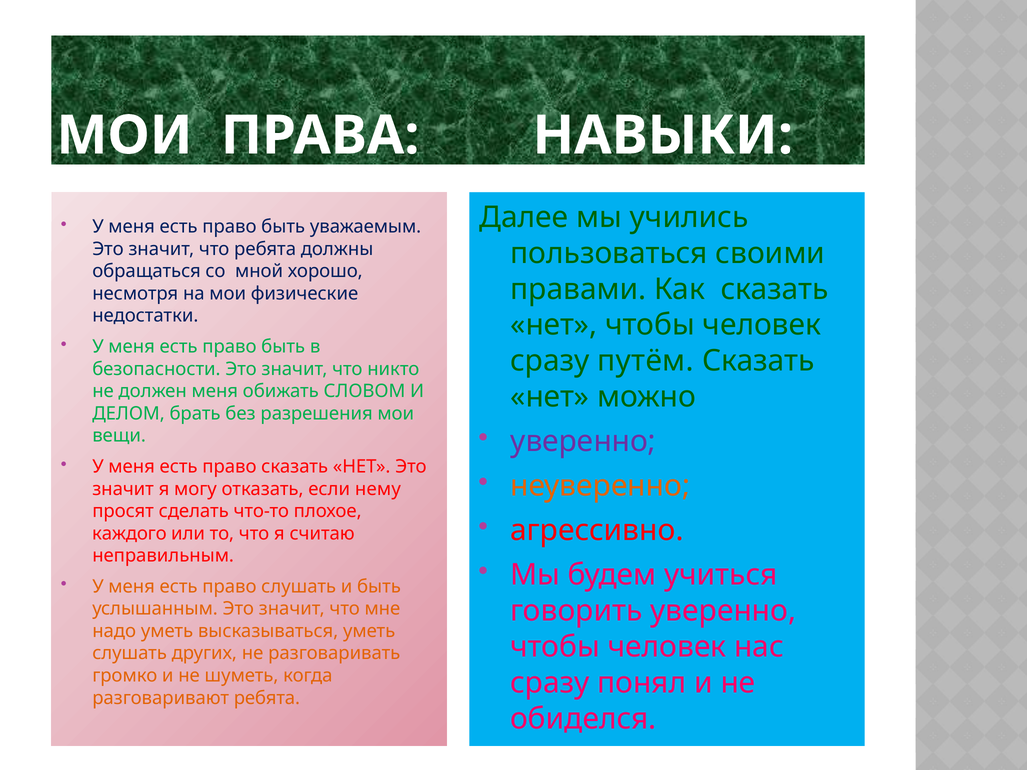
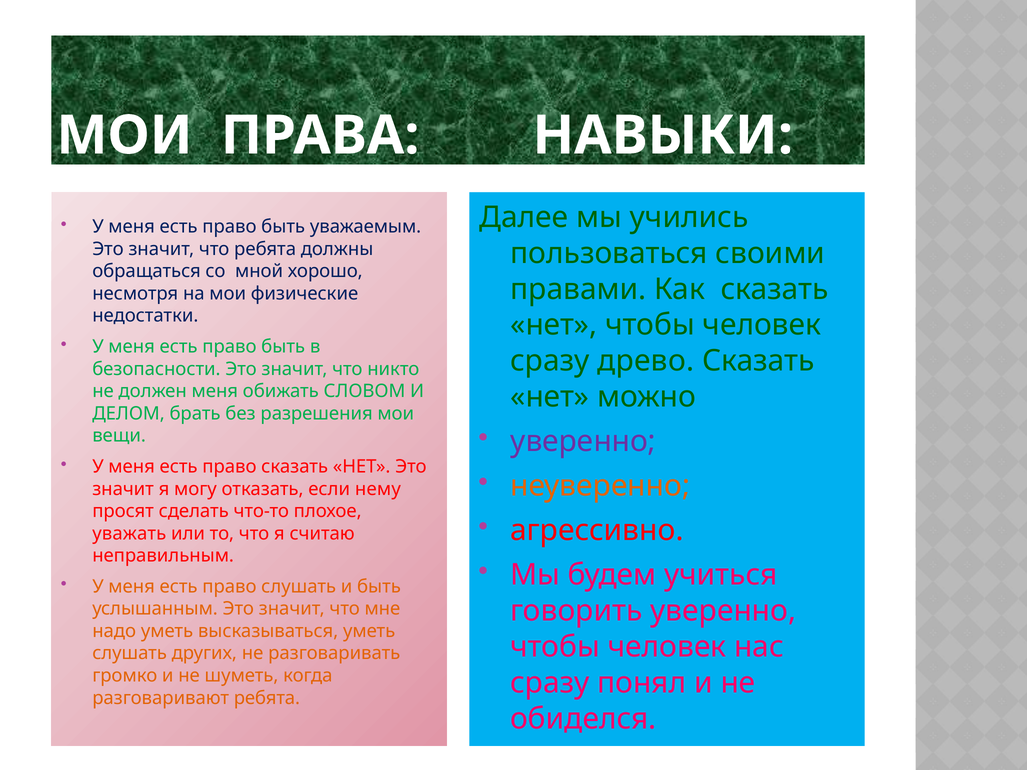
путём: путём -> древо (646, 361)
каждого: каждого -> уважать (129, 534)
